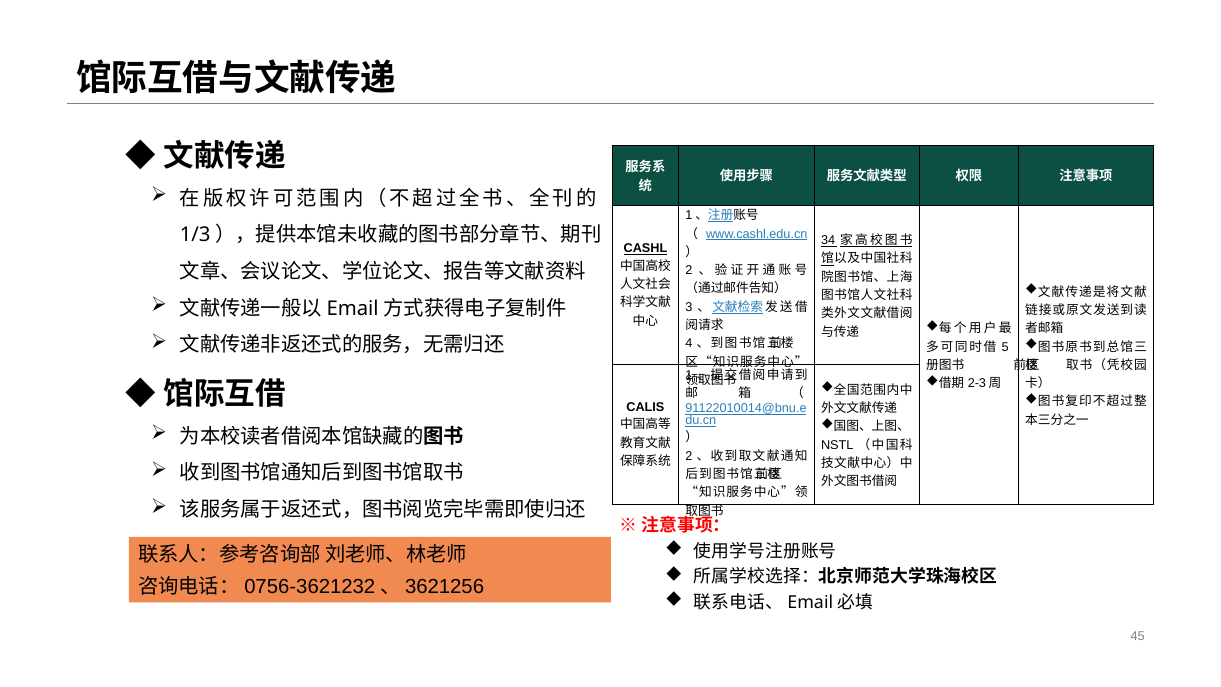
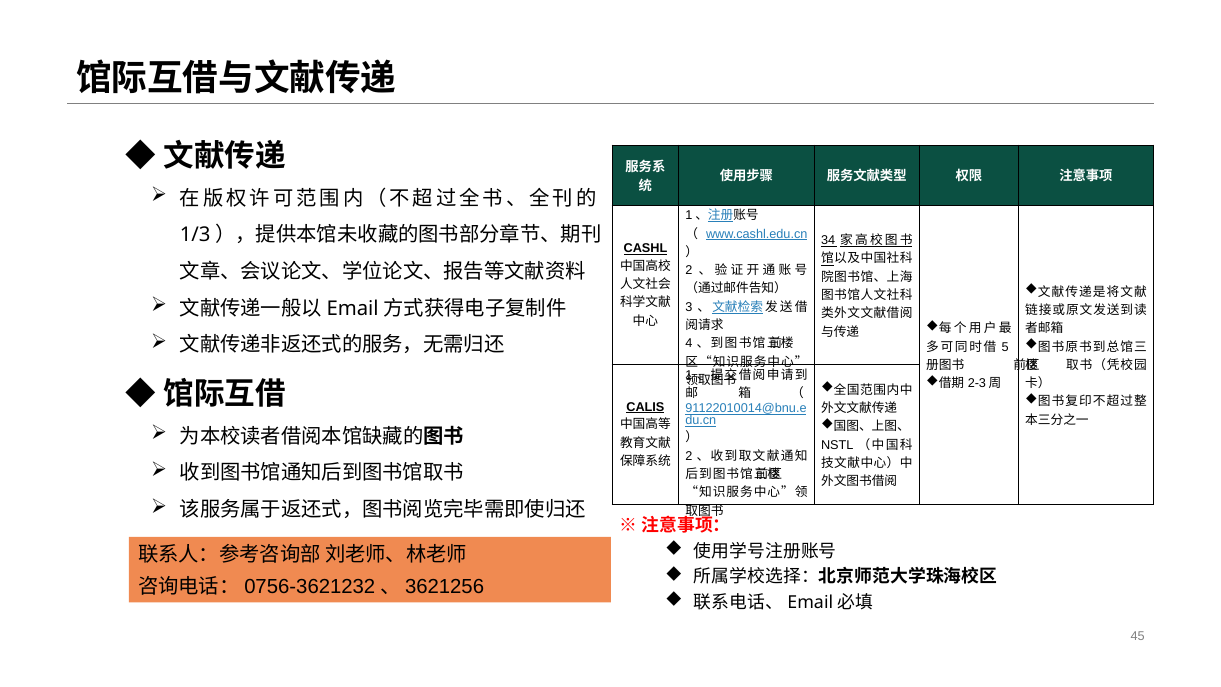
CALIS underline: none -> present (645, 407)
